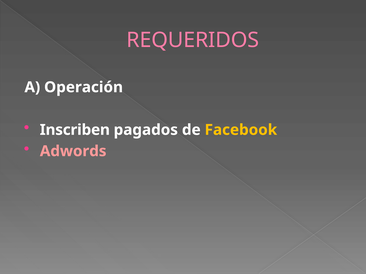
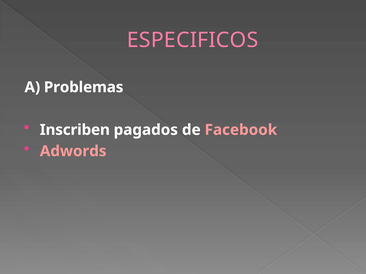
REQUERIDOS: REQUERIDOS -> ESPECIFICOS (193, 40)
Operación: Operación -> Problemas (84, 87)
Facebook colour: yellow -> pink (241, 130)
